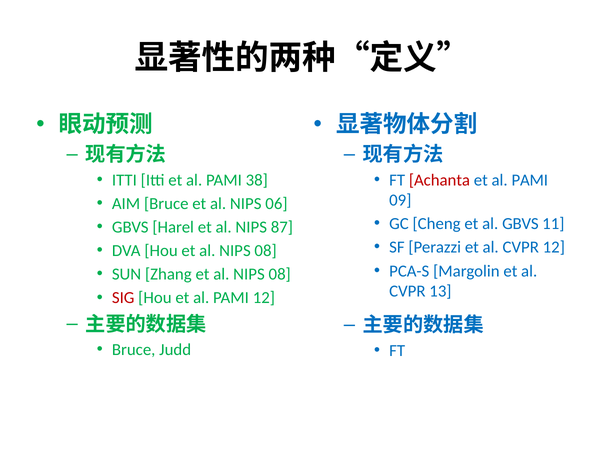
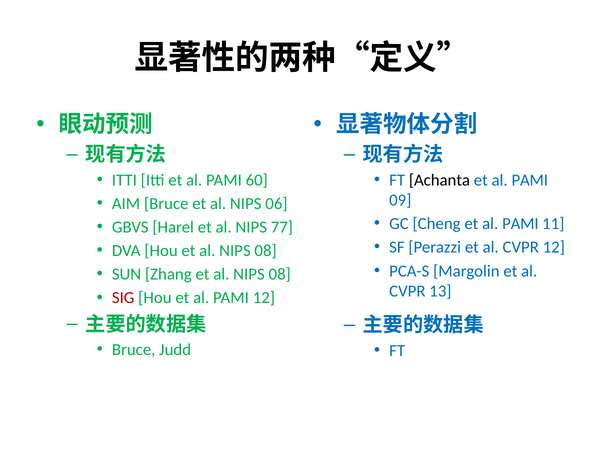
38: 38 -> 60 (257, 180)
Achanta colour: red -> black (439, 180)
Cheng et al GBVS: GBVS -> PAMI (520, 224)
87: 87 -> 77 (282, 227)
